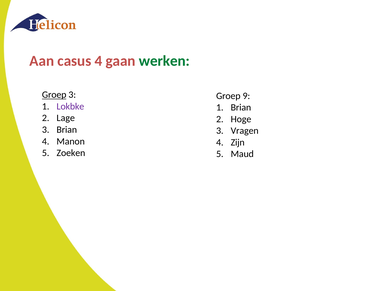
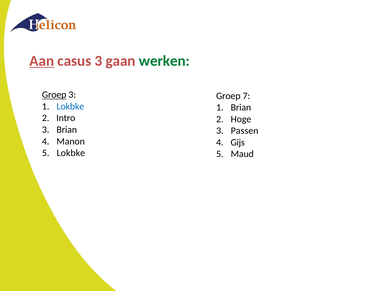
Aan underline: none -> present (42, 61)
casus 4: 4 -> 3 (98, 61)
9: 9 -> 7 (246, 96)
Lokbke colour: purple -> blue (70, 106)
Lage: Lage -> Intro (66, 118)
Vragen: Vragen -> Passen (245, 131)
Zijn: Zijn -> Gijs (238, 142)
Zoeken: Zoeken -> Lokbke (71, 153)
